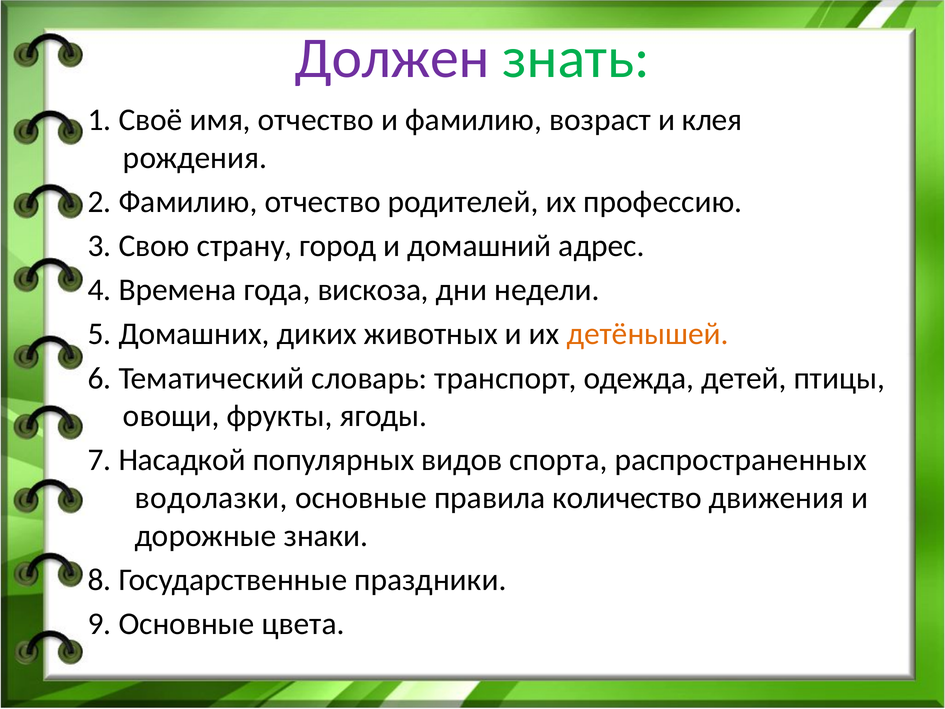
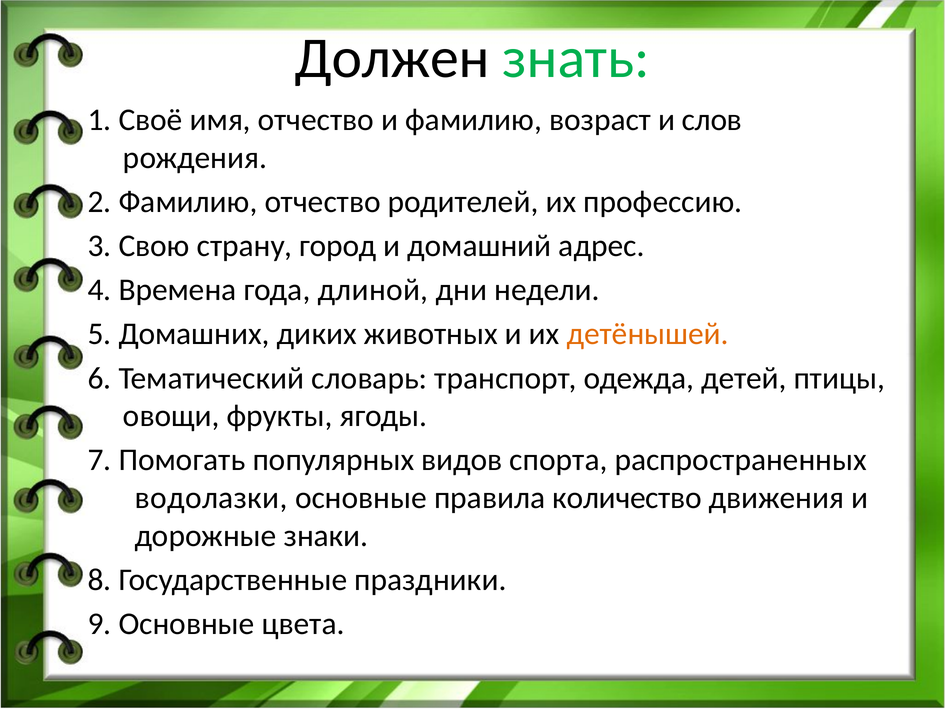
Должен colour: purple -> black (392, 58)
клея: клея -> слов (712, 120)
вискоза: вискоза -> длиной (373, 290)
Насадкой: Насадкой -> Помогать (182, 460)
